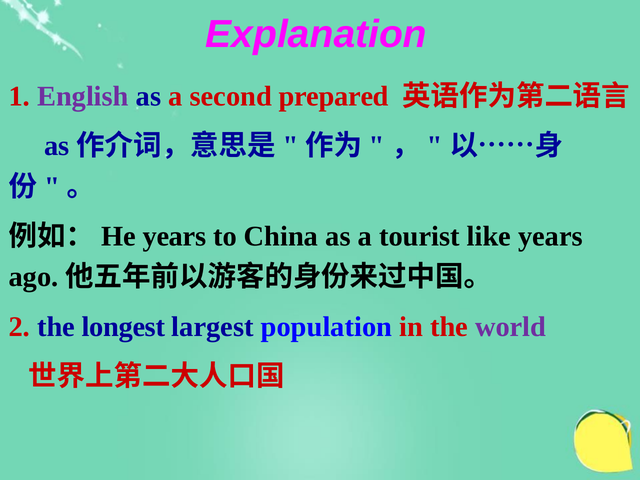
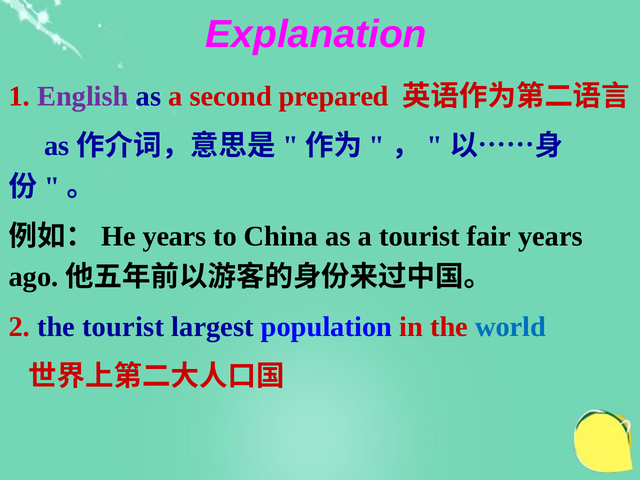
like: like -> fair (489, 236)
the longest: longest -> tourist (123, 327)
world colour: purple -> blue (511, 327)
